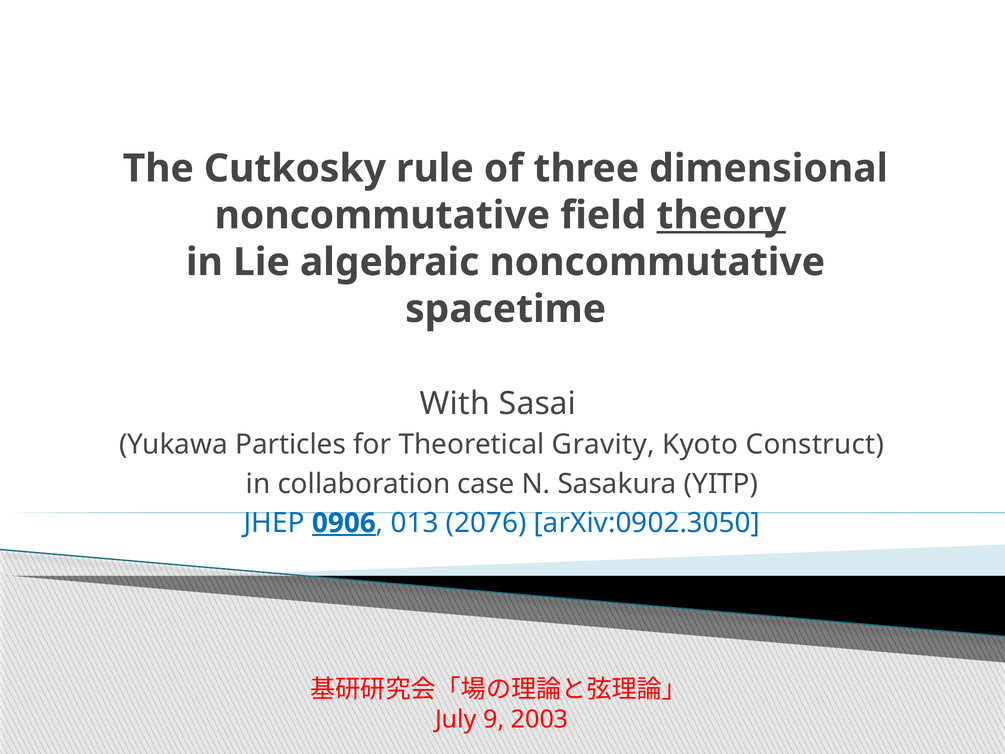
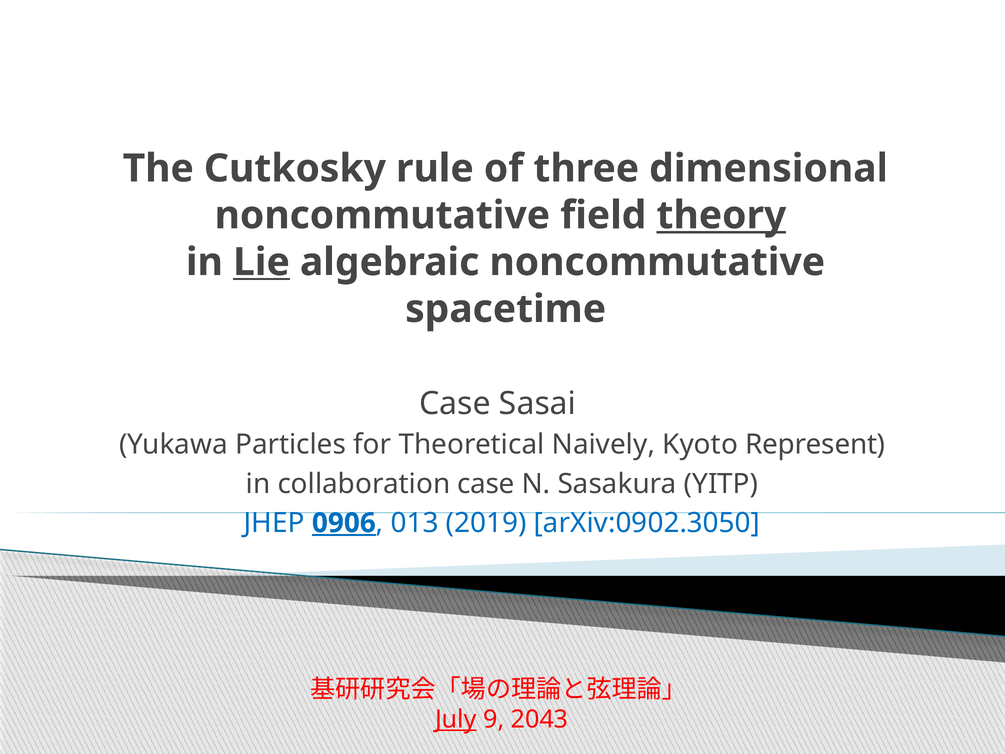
Lie underline: none -> present (261, 262)
With: With -> Case (455, 403)
Gravity: Gravity -> Naively (603, 445)
Construct: Construct -> Represent (815, 445)
2076: 2076 -> 2019 (486, 523)
July underline: none -> present (456, 719)
2003: 2003 -> 2043 (540, 719)
